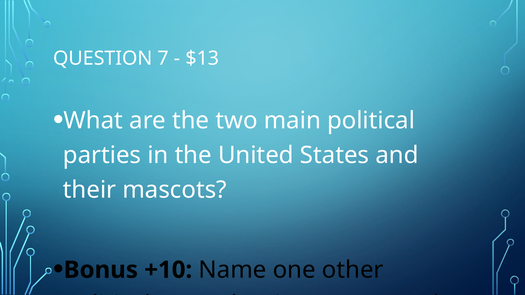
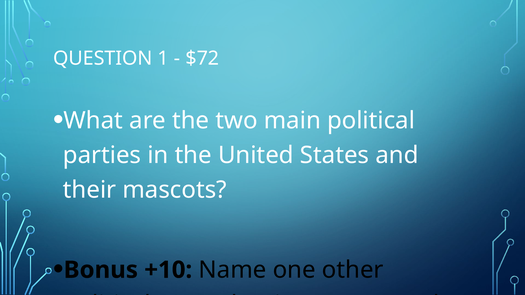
7: 7 -> 1 (163, 58)
$13: $13 -> $72 (202, 58)
